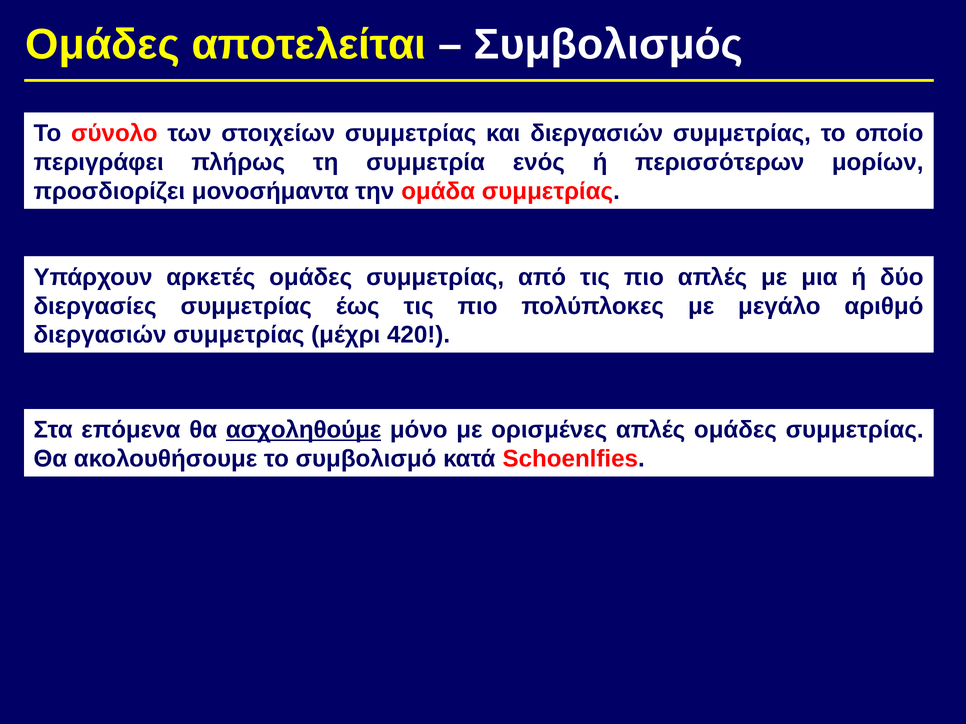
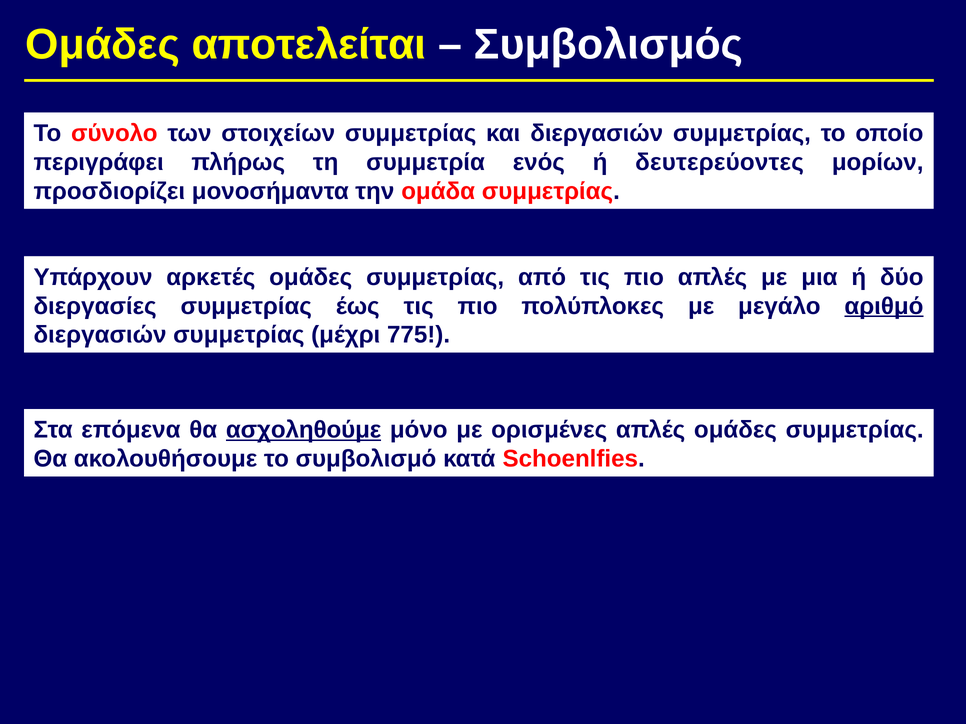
περισσότερων: περισσότερων -> δευτερεύοντες (720, 162)
αριθμό underline: none -> present (884, 306)
420: 420 -> 775 (419, 335)
